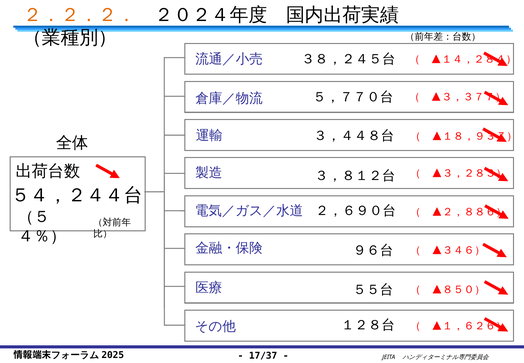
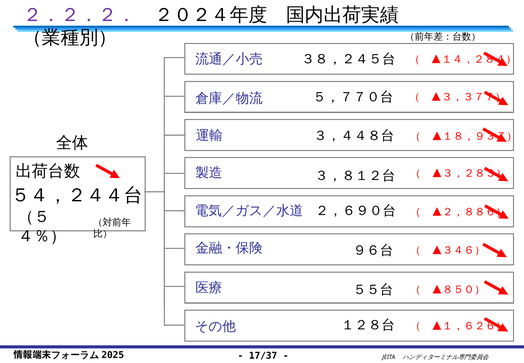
２．２．２． colour: orange -> purple (80, 15)
